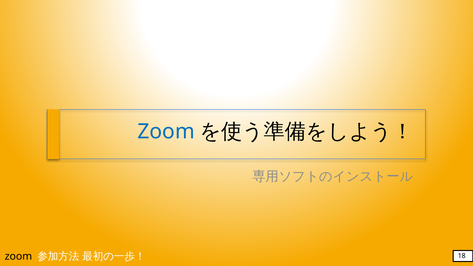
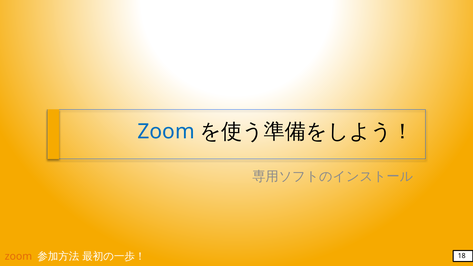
zoom colour: black -> orange (18, 256)
